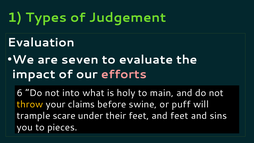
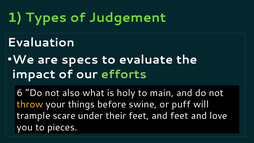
seven: seven -> specs (80, 60)
efforts colour: pink -> light green (124, 74)
into: into -> also (71, 93)
claims: claims -> things (81, 104)
sins: sins -> love (218, 116)
